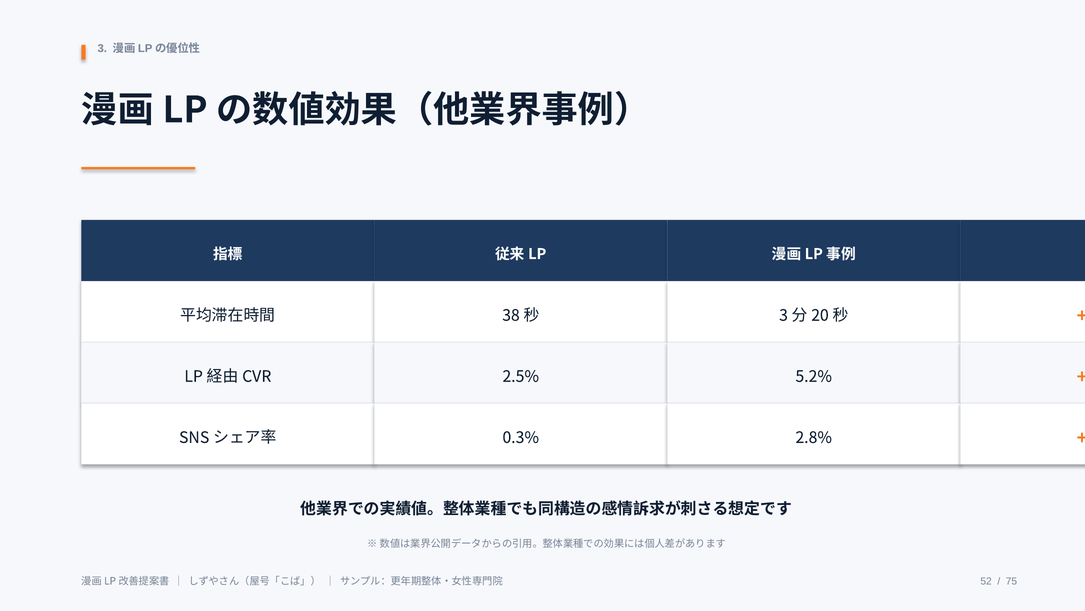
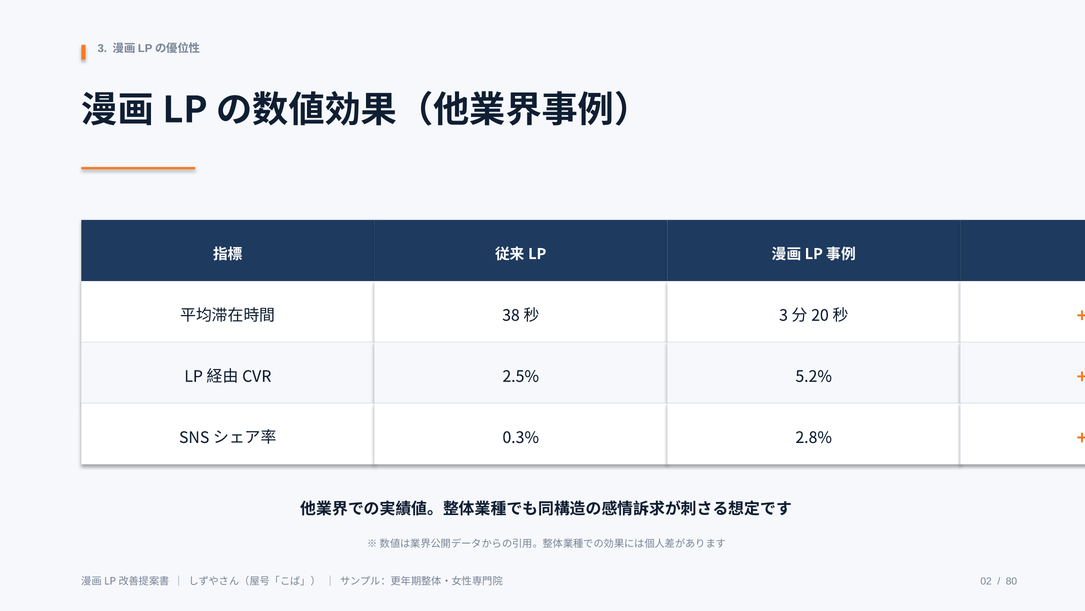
52: 52 -> 02 (986, 580)
75: 75 -> 80 (1011, 580)
